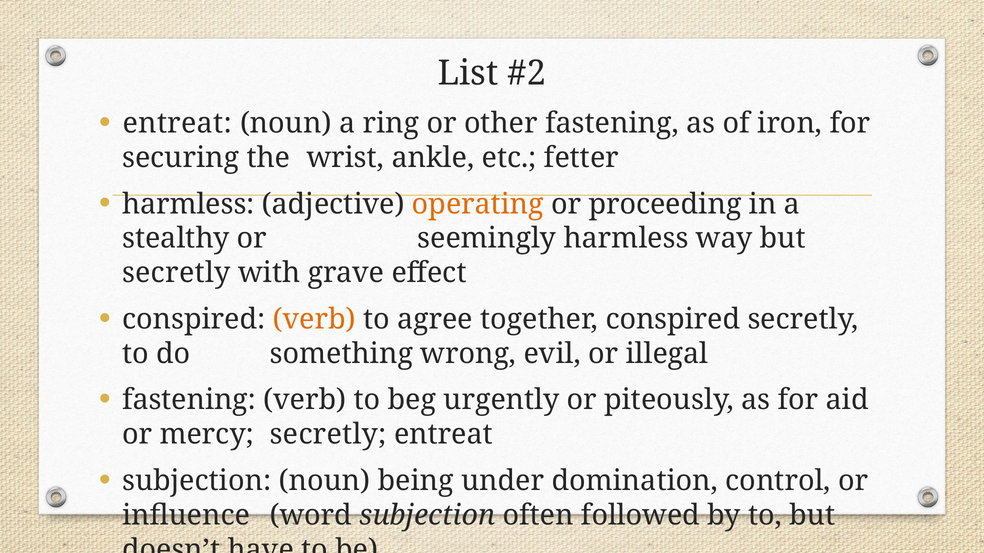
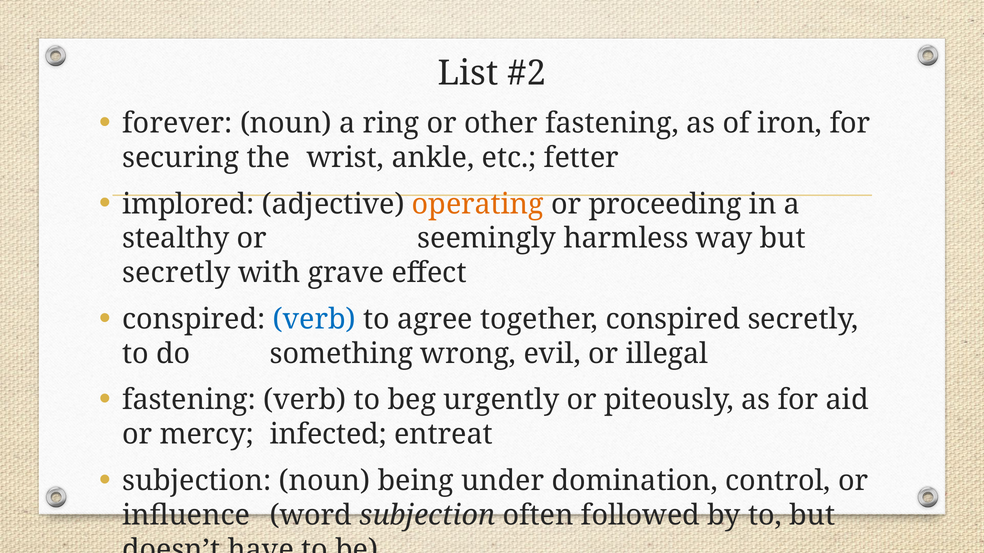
entreat: entreat -> forever (177, 123)
harmless: harmless -> implored (188, 204)
verb colour: orange -> blue (314, 320)
mercy secretly: secretly -> infected (328, 435)
